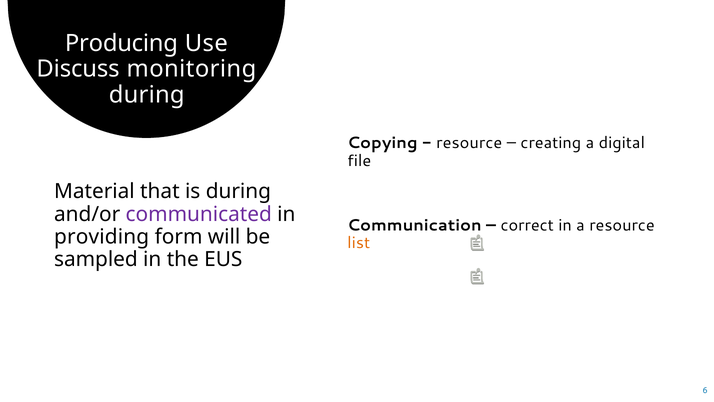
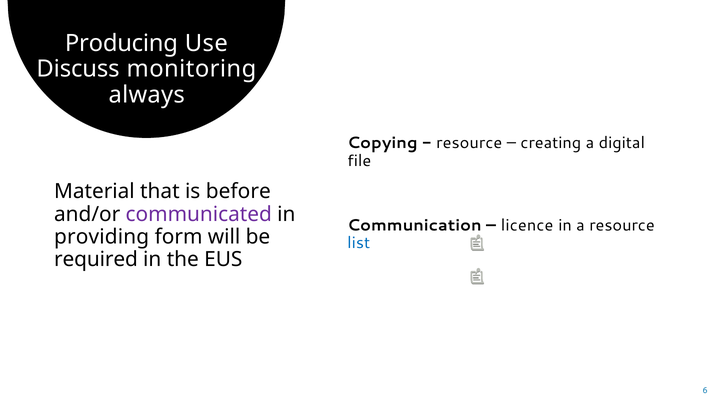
during: during -> always (147, 95)
is during: during -> before (238, 191)
correct: correct -> licence (527, 225)
list colour: orange -> blue (359, 243)
sampled: sampled -> required (96, 259)
